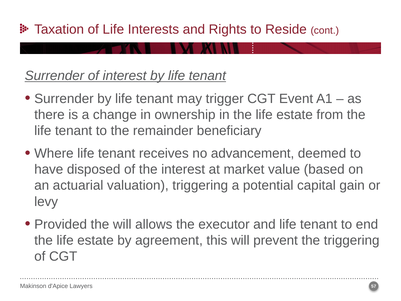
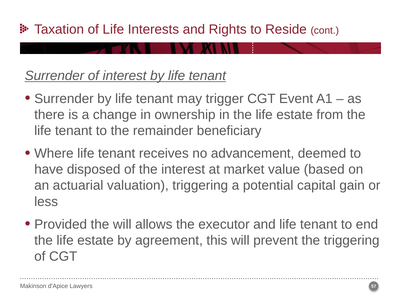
levy: levy -> less (46, 201)
